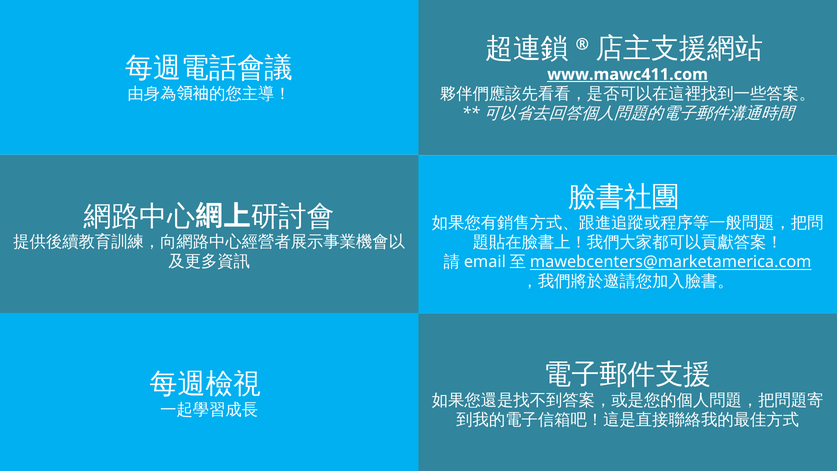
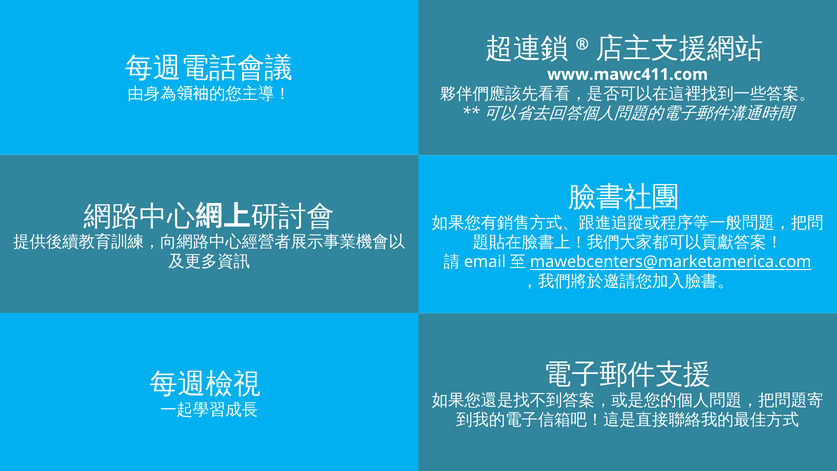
www.mawc411.com underline: present -> none (628, 74)
